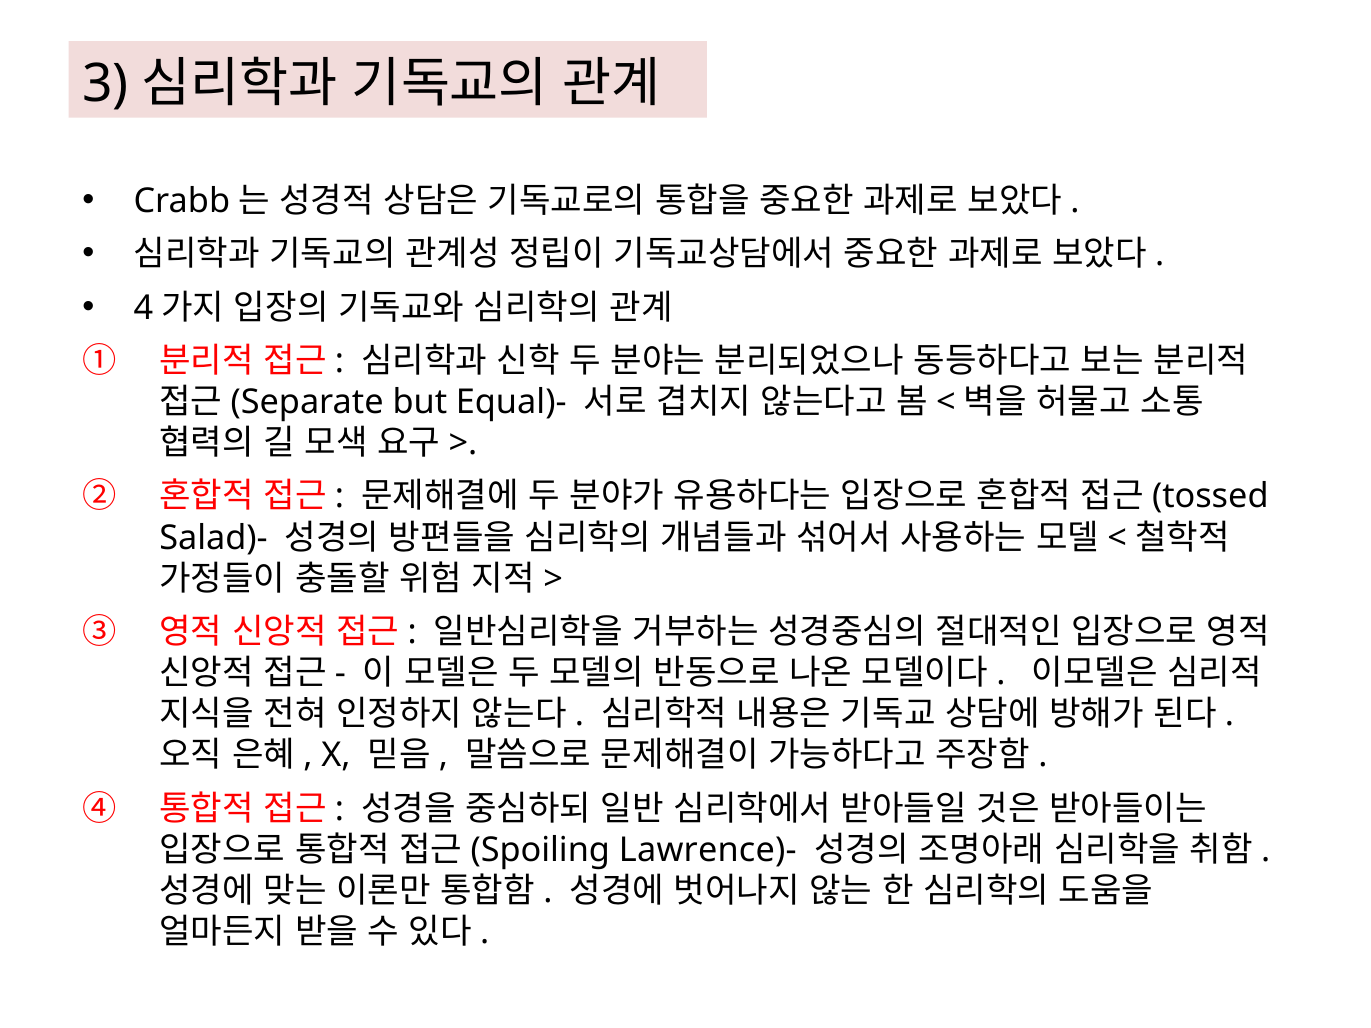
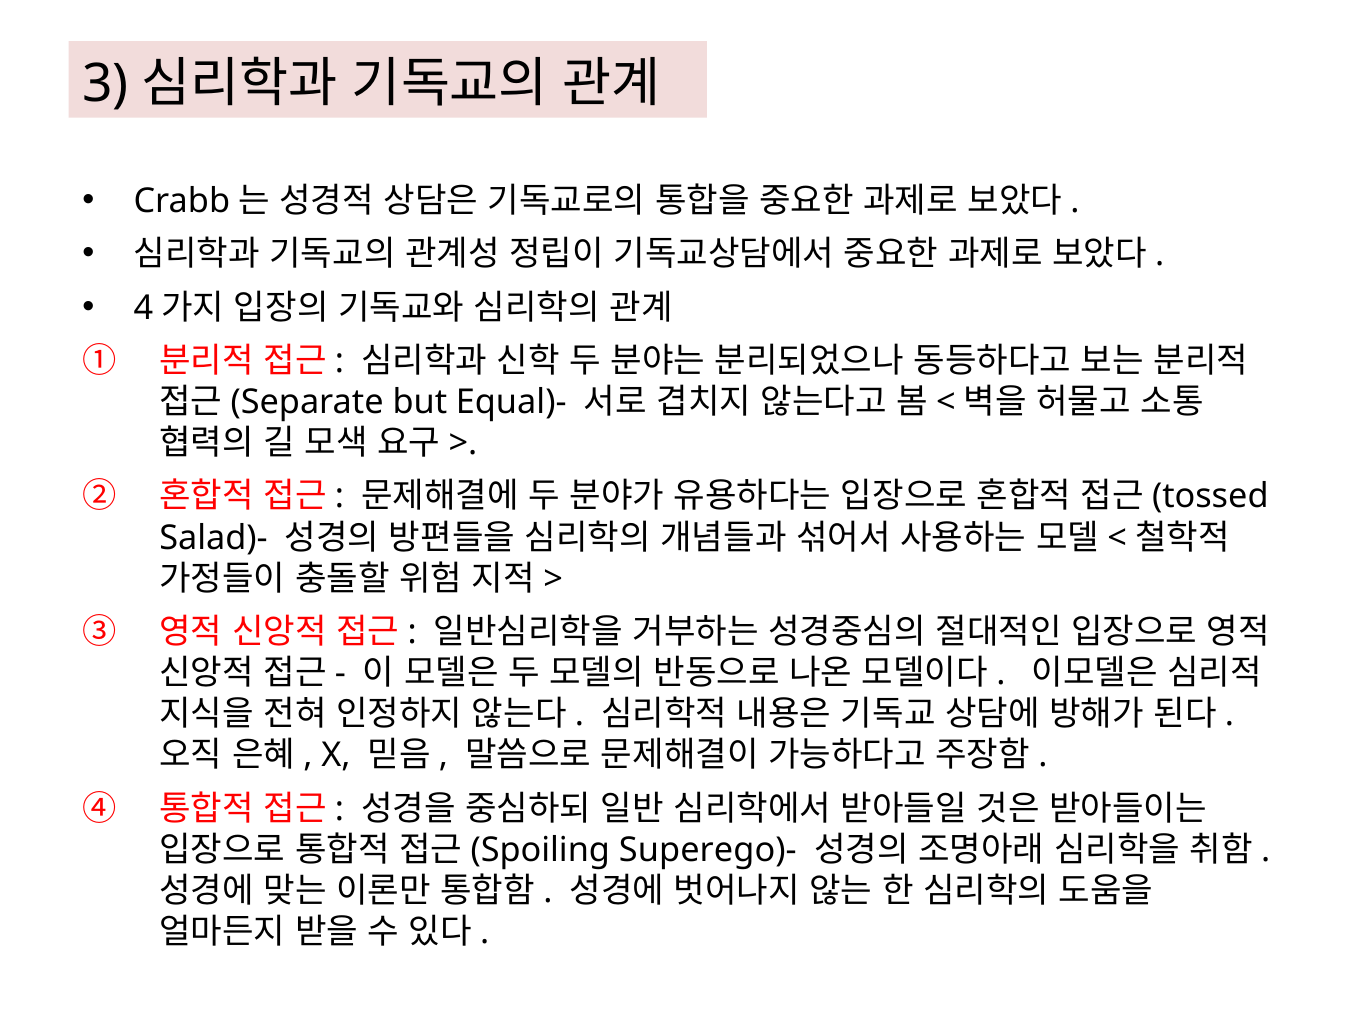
Lawrence)-: Lawrence)- -> Superego)- (708, 850)
